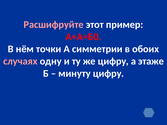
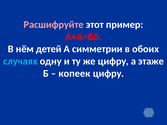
точки: точки -> детей (49, 49)
случаях colour: pink -> light blue (20, 61)
минуту: минуту -> копеек (74, 74)
